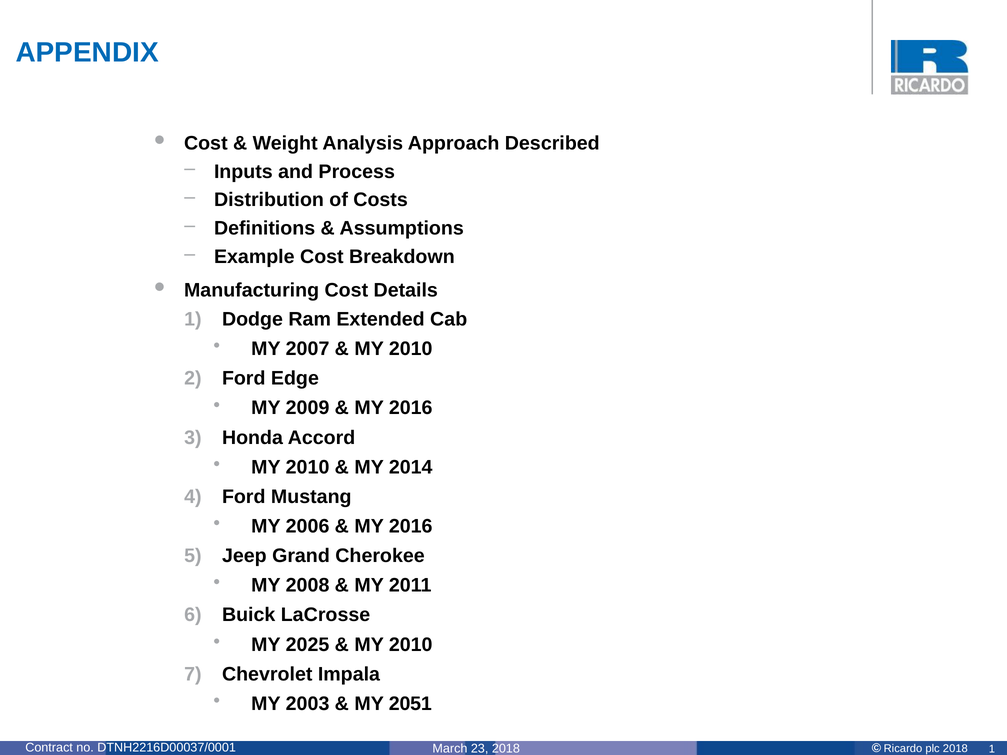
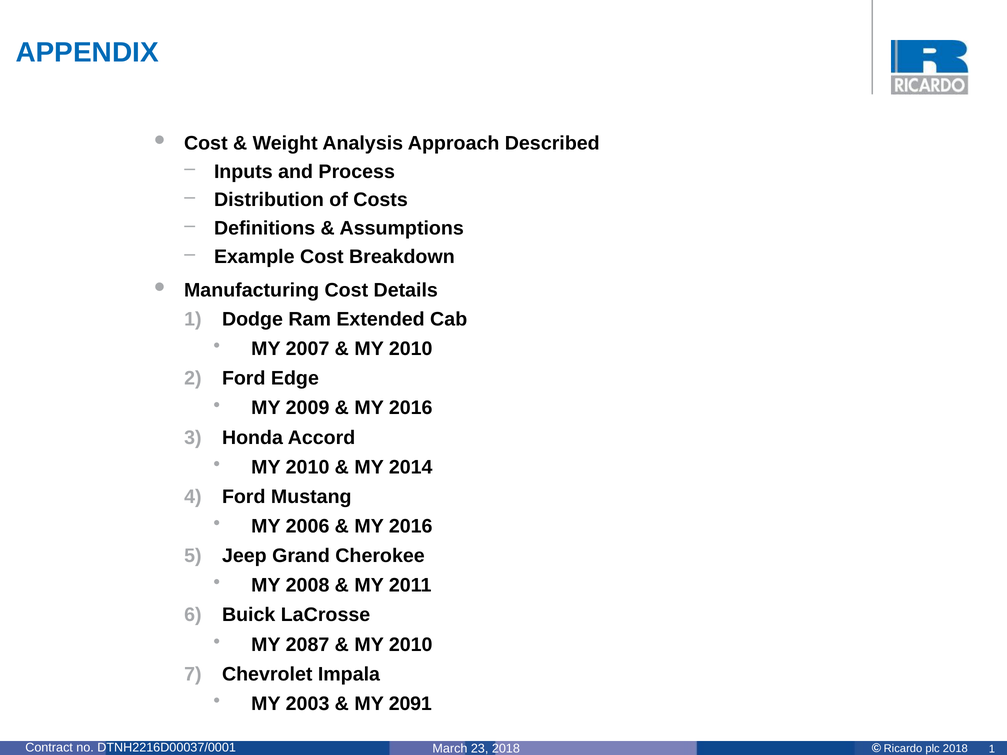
2025: 2025 -> 2087 (307, 645)
2051: 2051 -> 2091 (410, 704)
